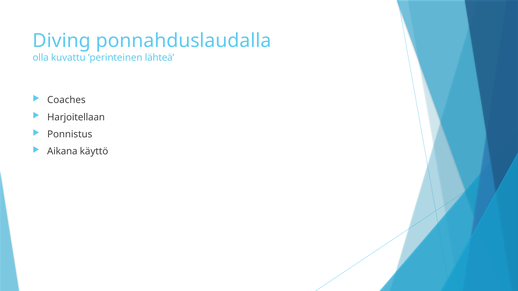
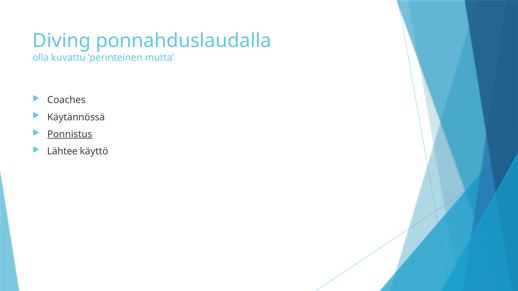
lähteä: lähteä -> mutta (159, 58)
Harjoitellaan: Harjoitellaan -> Käytännössä (76, 117)
Ponnistus underline: none -> present (70, 134)
Aikana: Aikana -> Lähtee (62, 151)
